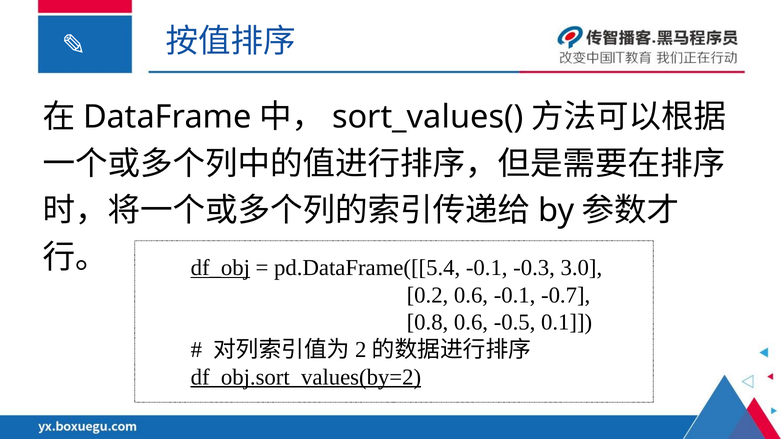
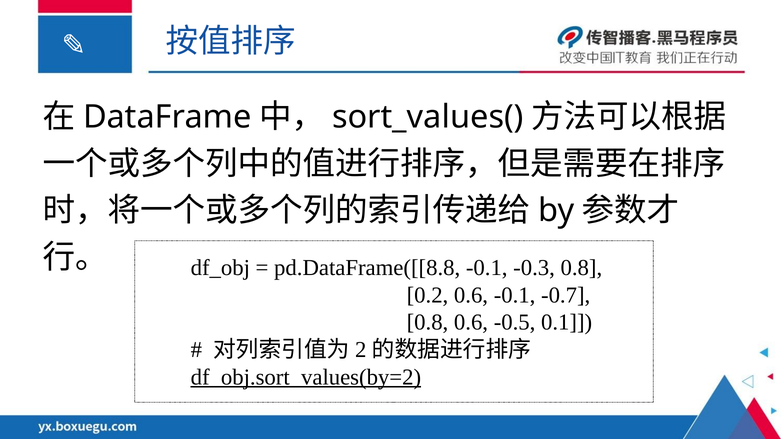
df_obj underline: present -> none (220, 268)
pd.DataFrame([[5.4: pd.DataFrame([[5.4 -> pd.DataFrame([[8.8 (367, 268)
-0.3 3.0: 3.0 -> 0.8 (581, 268)
